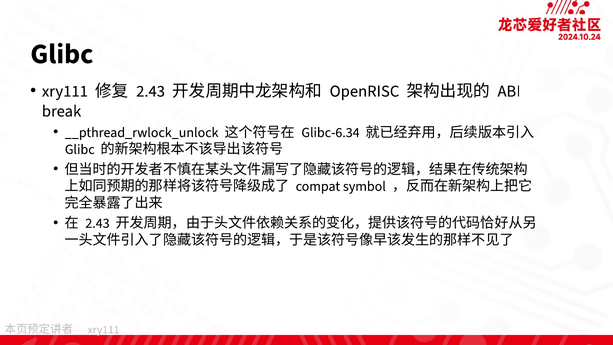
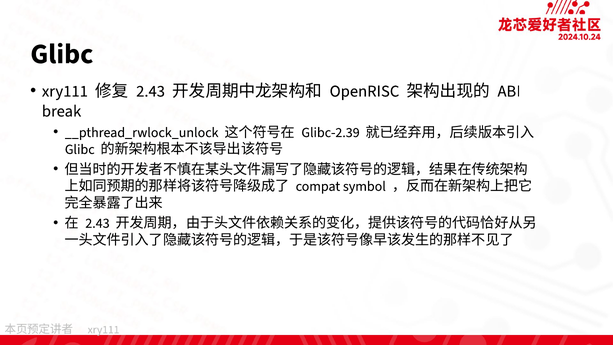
Glibc-6.34: Glibc-6.34 -> Glibc-2.39 (331, 132)
